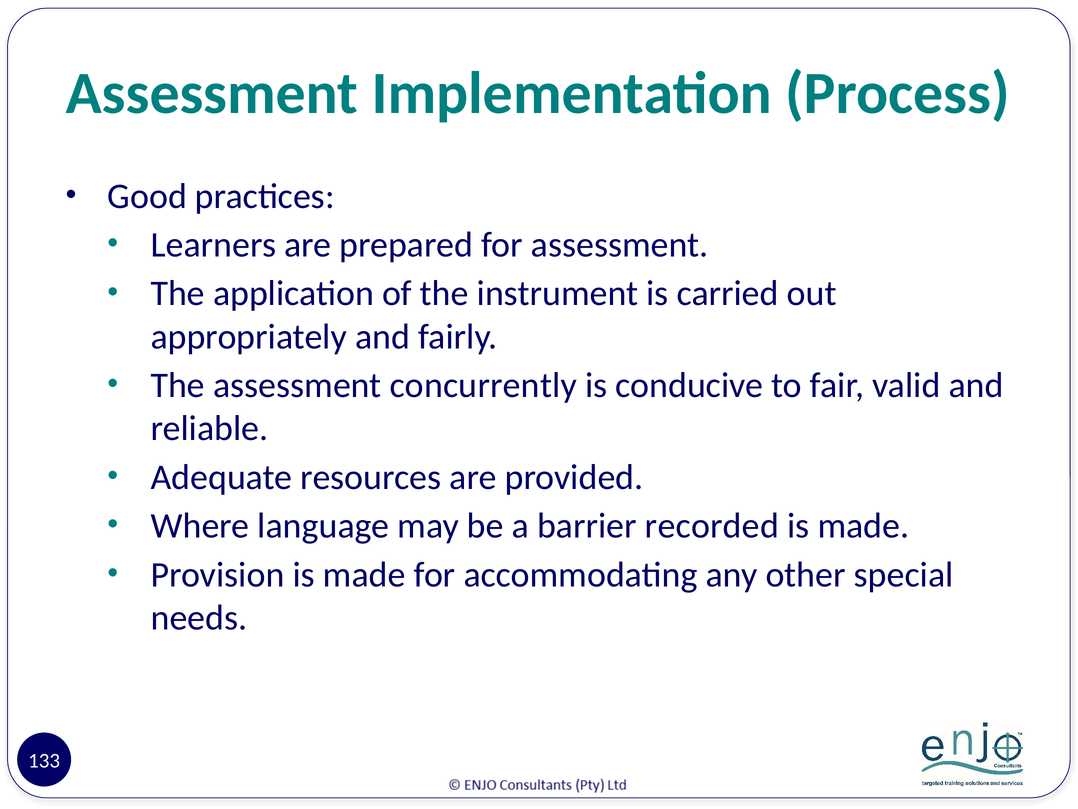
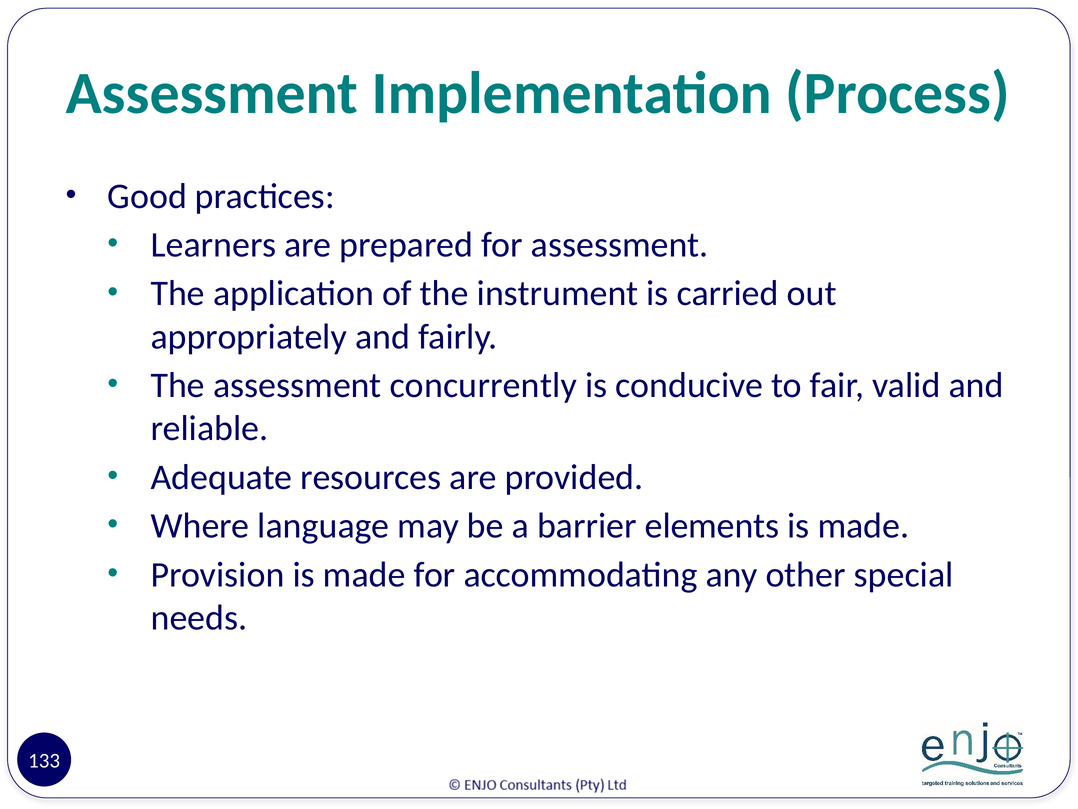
recorded: recorded -> elements (712, 526)
